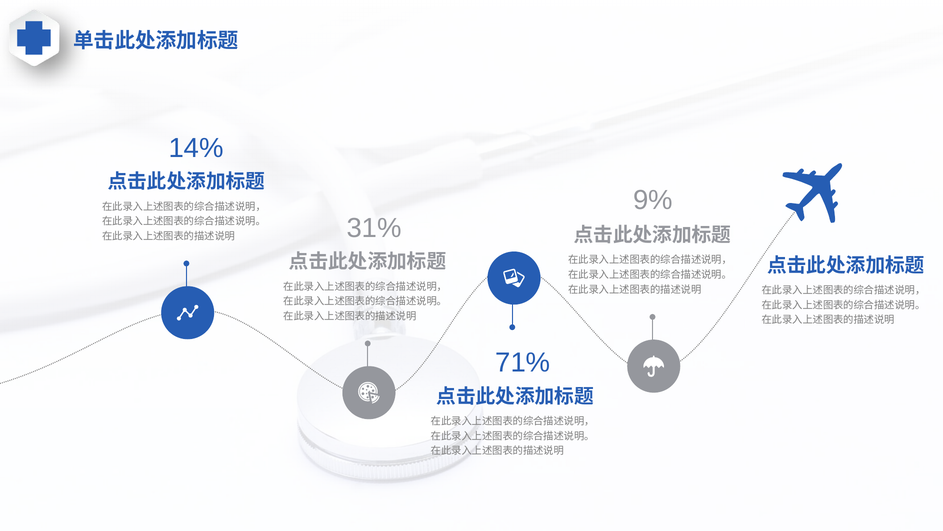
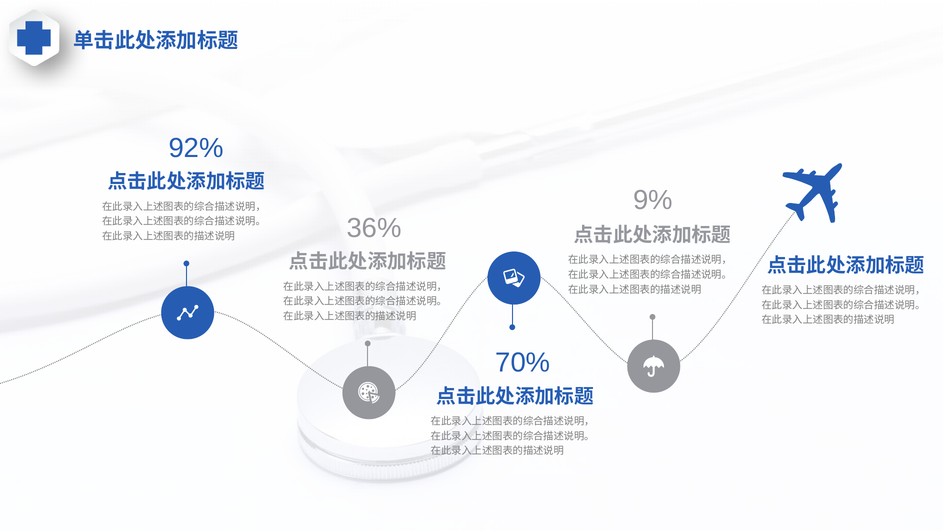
14%: 14% -> 92% (196, 148)
31%: 31% -> 36% (374, 228)
71%: 71% -> 70% (523, 362)
